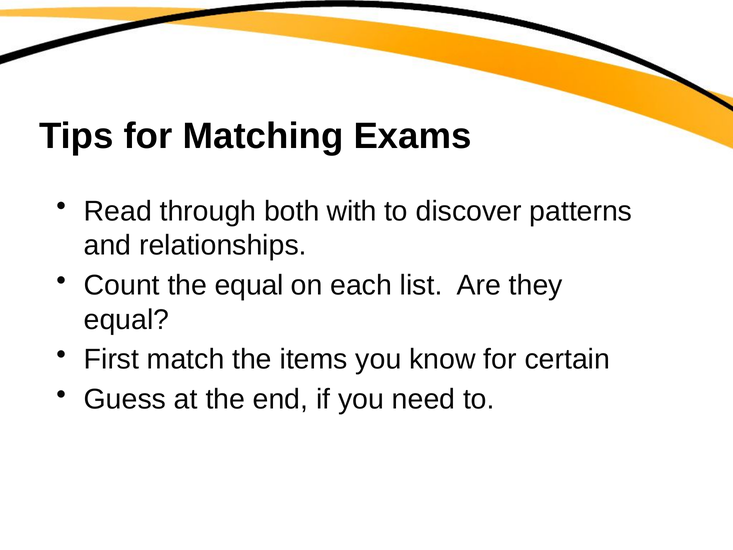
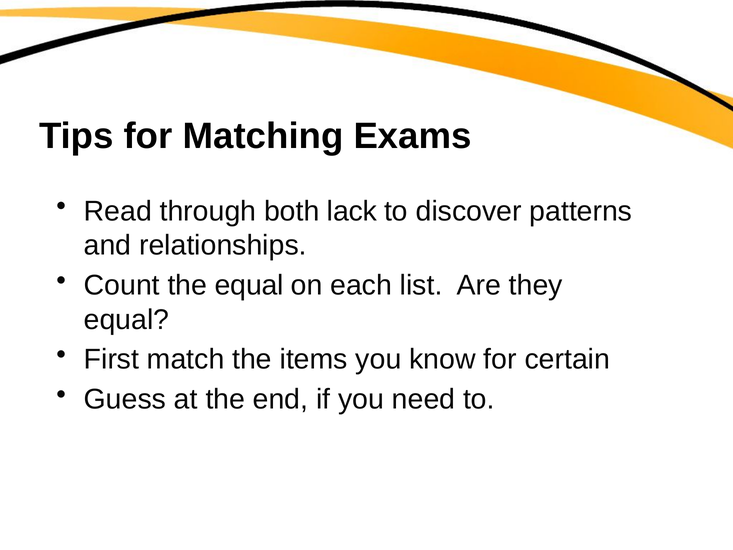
with: with -> lack (352, 211)
